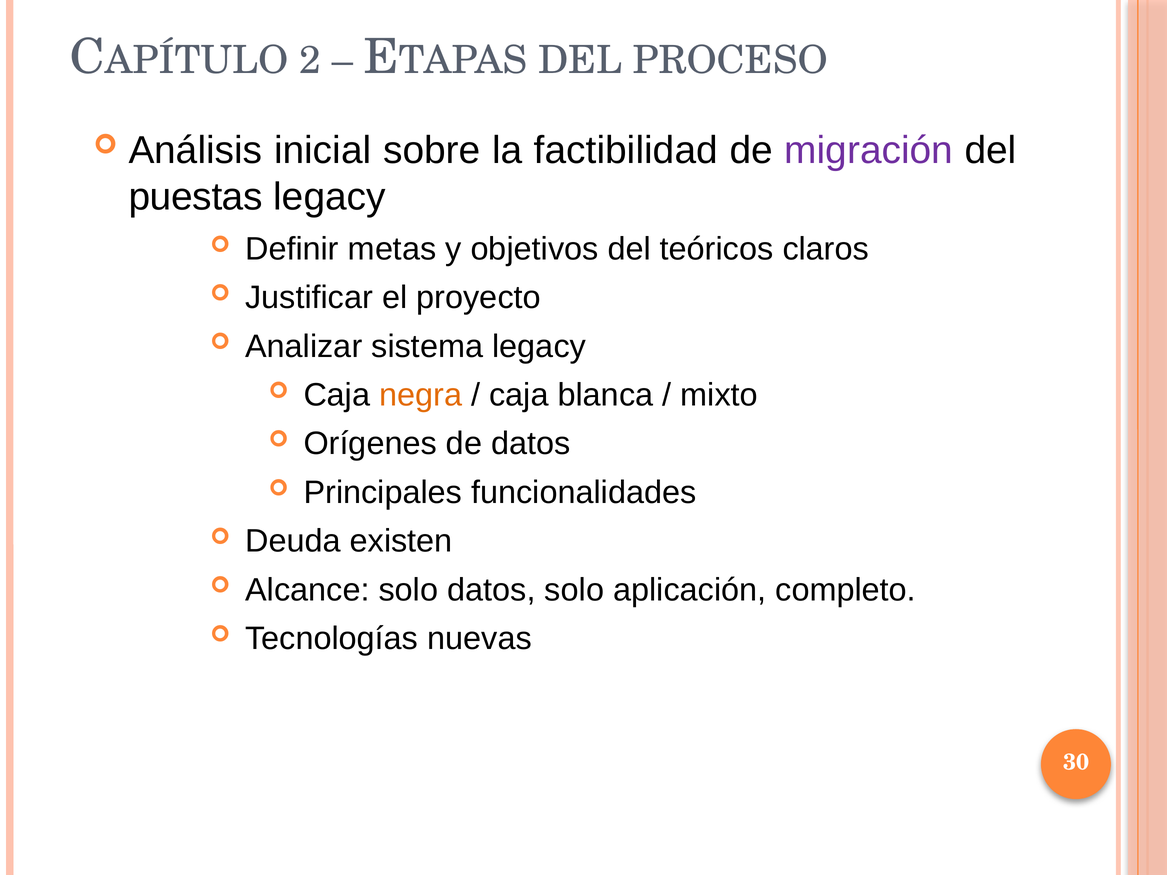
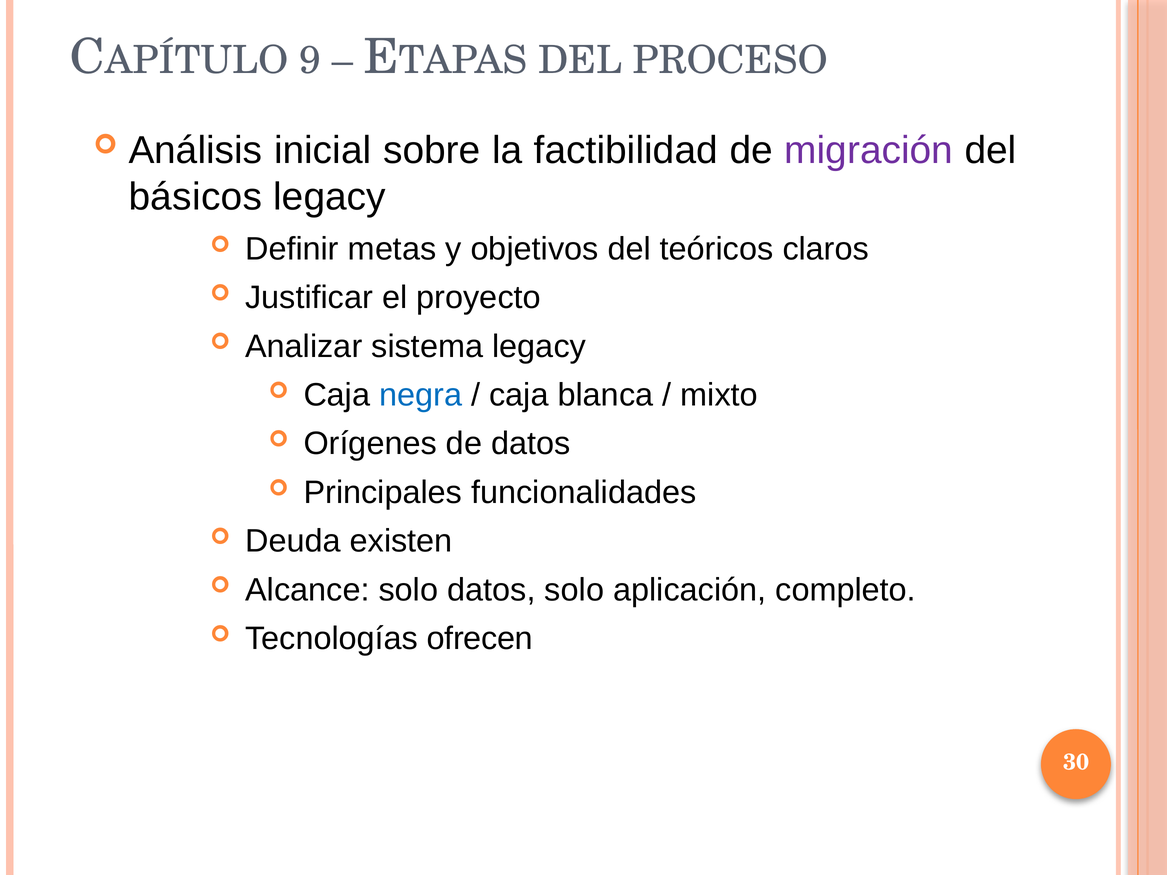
2: 2 -> 9 (310, 61)
puestas: puestas -> básicos (195, 197)
negra colour: orange -> blue (421, 395)
nuevas: nuevas -> ofrecen (480, 639)
